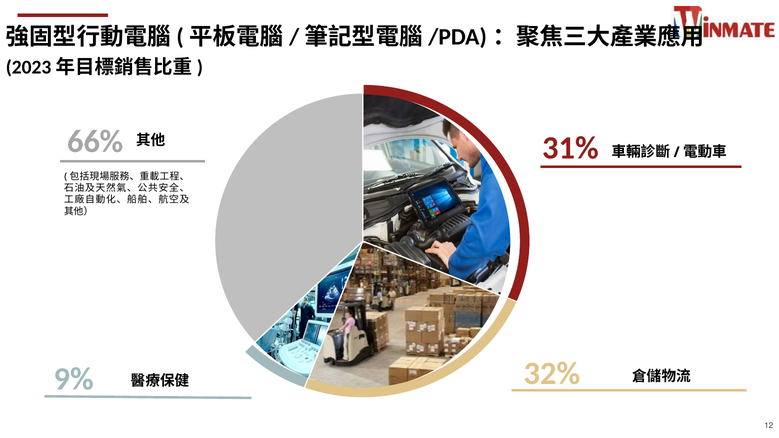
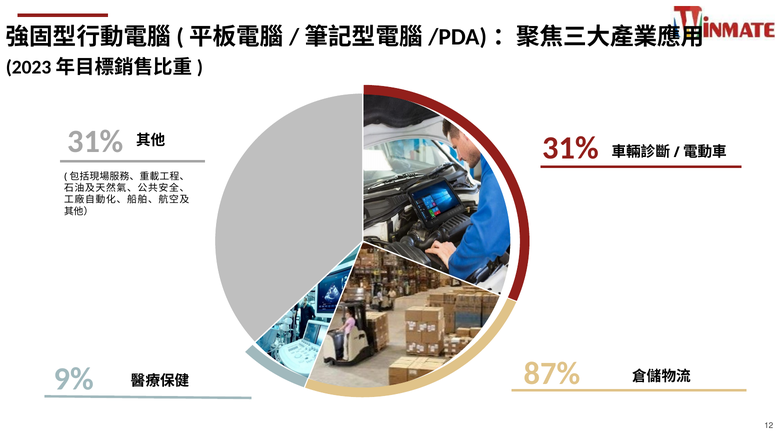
66%: 66% -> 31% (95, 141)
32%: 32% -> 87% (552, 374)
